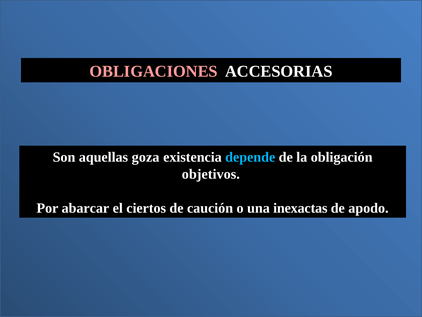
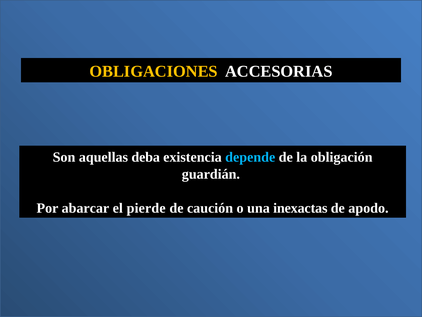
OBLIGACIONES colour: pink -> yellow (154, 71)
goza: goza -> deba (146, 157)
objetivos: objetivos -> guardián (211, 174)
ciertos: ciertos -> pierde (146, 208)
